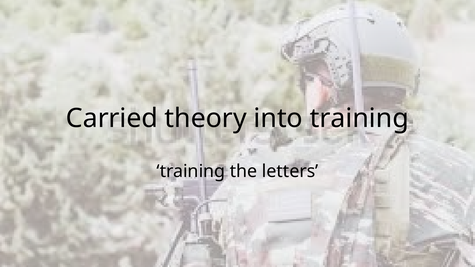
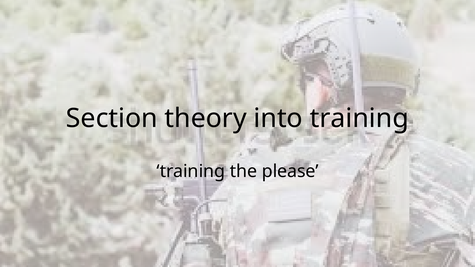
Carried: Carried -> Section (112, 118)
letters: letters -> please (290, 172)
